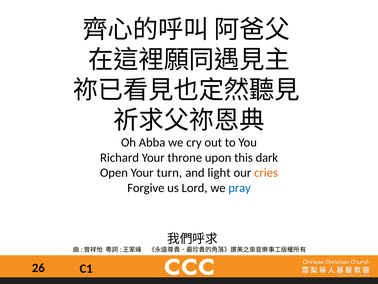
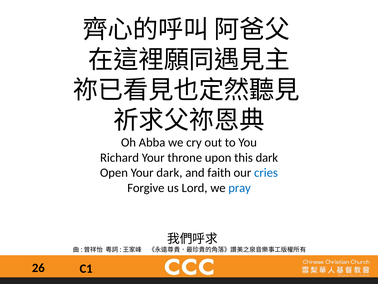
Your turn: turn -> dark (169, 172)
light: light -> faith (219, 172)
cries colour: orange -> blue (266, 172)
